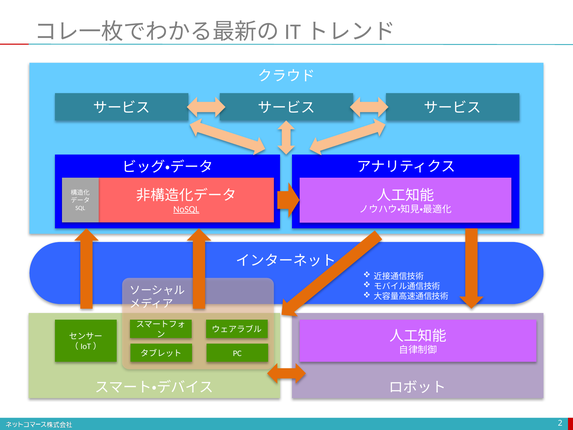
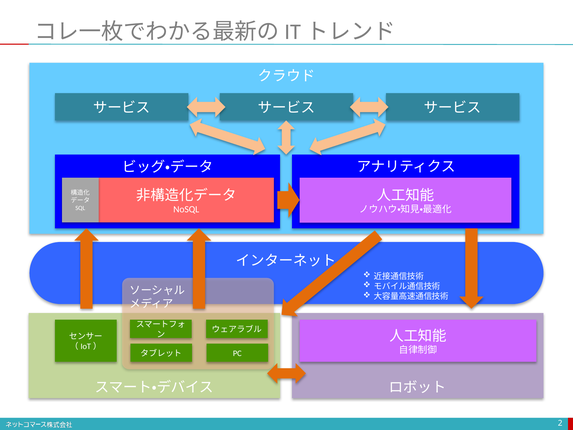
NoSQL underline: present -> none (186, 209)
